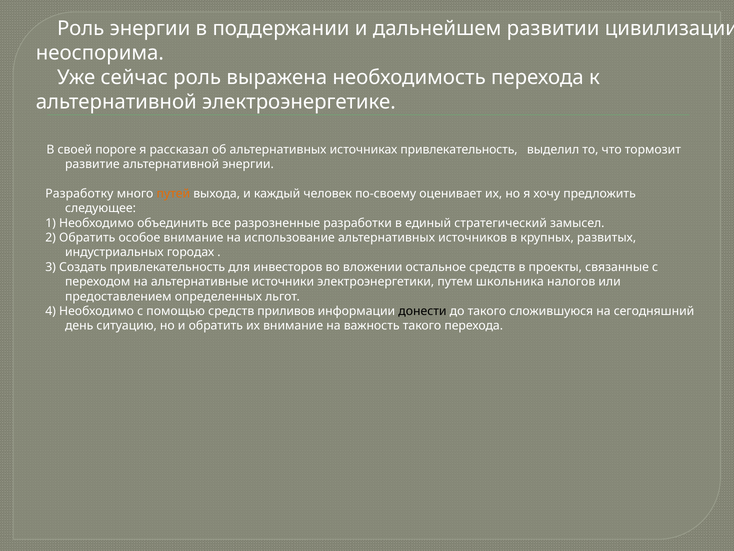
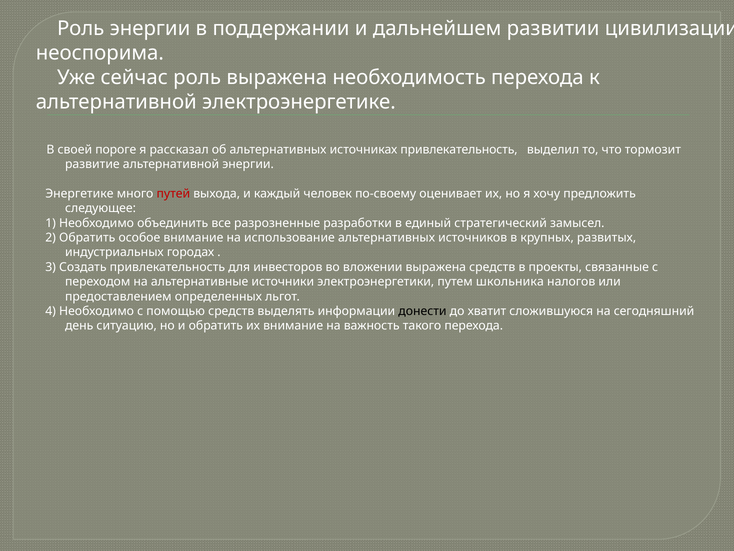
Разработку: Разработку -> Энергетике (79, 193)
путей colour: orange -> red (173, 193)
вложении остальное: остальное -> выражена (436, 267)
приливов: приливов -> выделять (286, 311)
до такого: такого -> хватит (487, 311)
